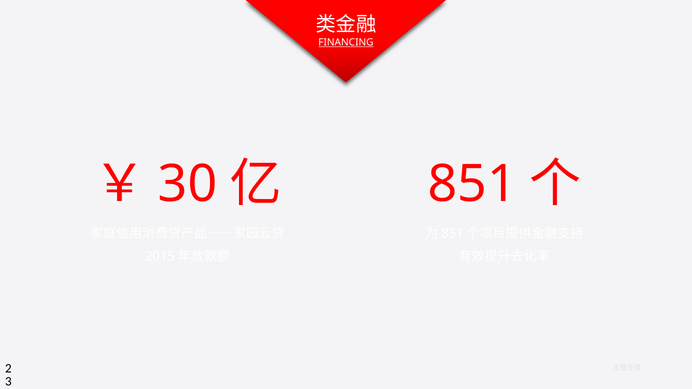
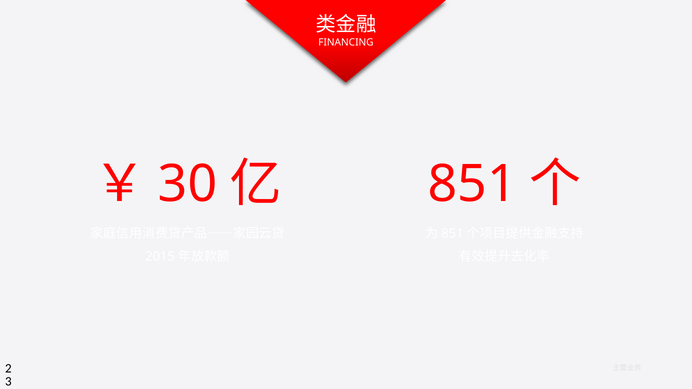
FINANCING underline: present -> none (346, 43)
